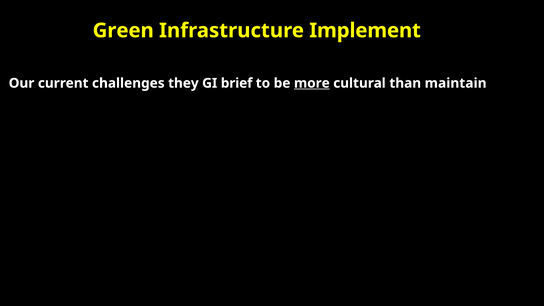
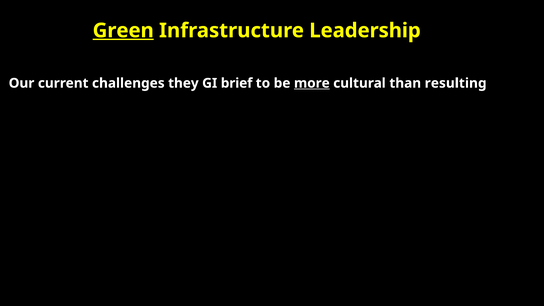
Green underline: none -> present (123, 31)
Implement: Implement -> Leadership (365, 31)
maintain: maintain -> resulting (456, 83)
